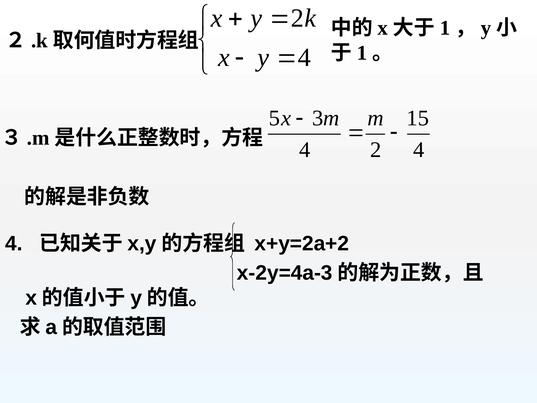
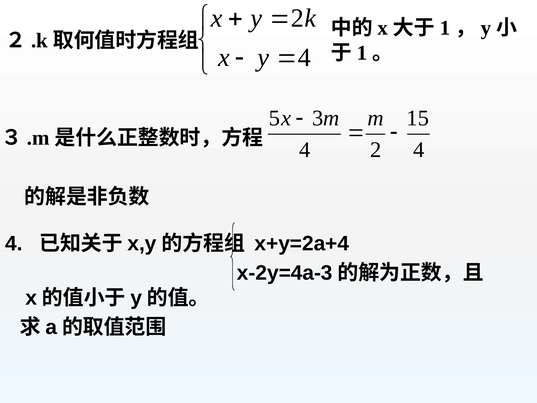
x+y=2a+2: x+y=2a+2 -> x+y=2a+4 (302, 243)
